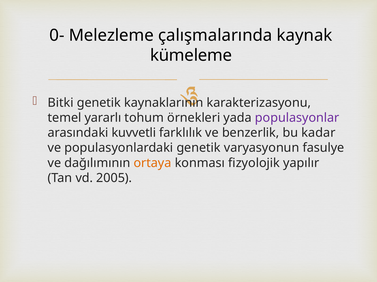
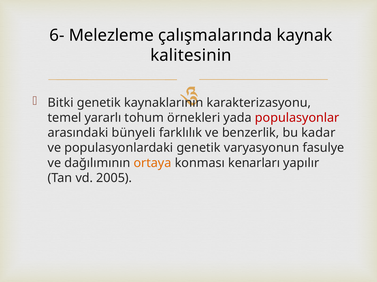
0-: 0- -> 6- (57, 35)
kümeleme: kümeleme -> kalitesinin (191, 56)
populasyonlar colour: purple -> red (297, 118)
kuvvetli: kuvvetli -> bünyeli (134, 133)
fizyolojik: fizyolojik -> kenarları (254, 163)
